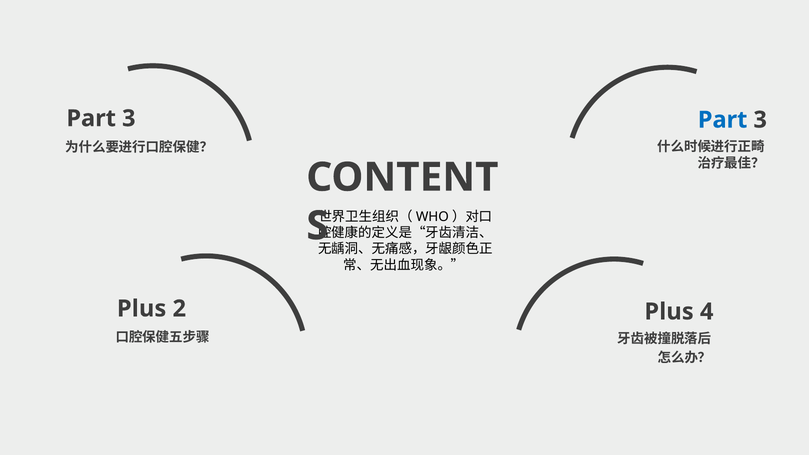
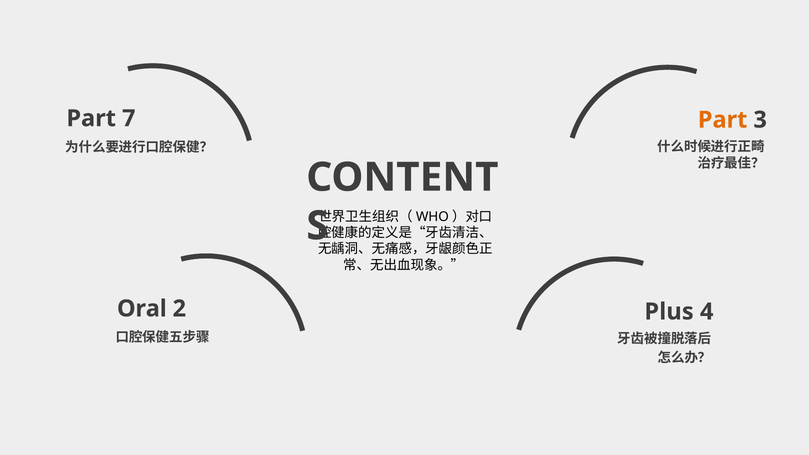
3: 3 -> 7 (129, 118)
Part colour: blue -> orange (723, 120)
Plus: Plus -> Oral (142, 309)
